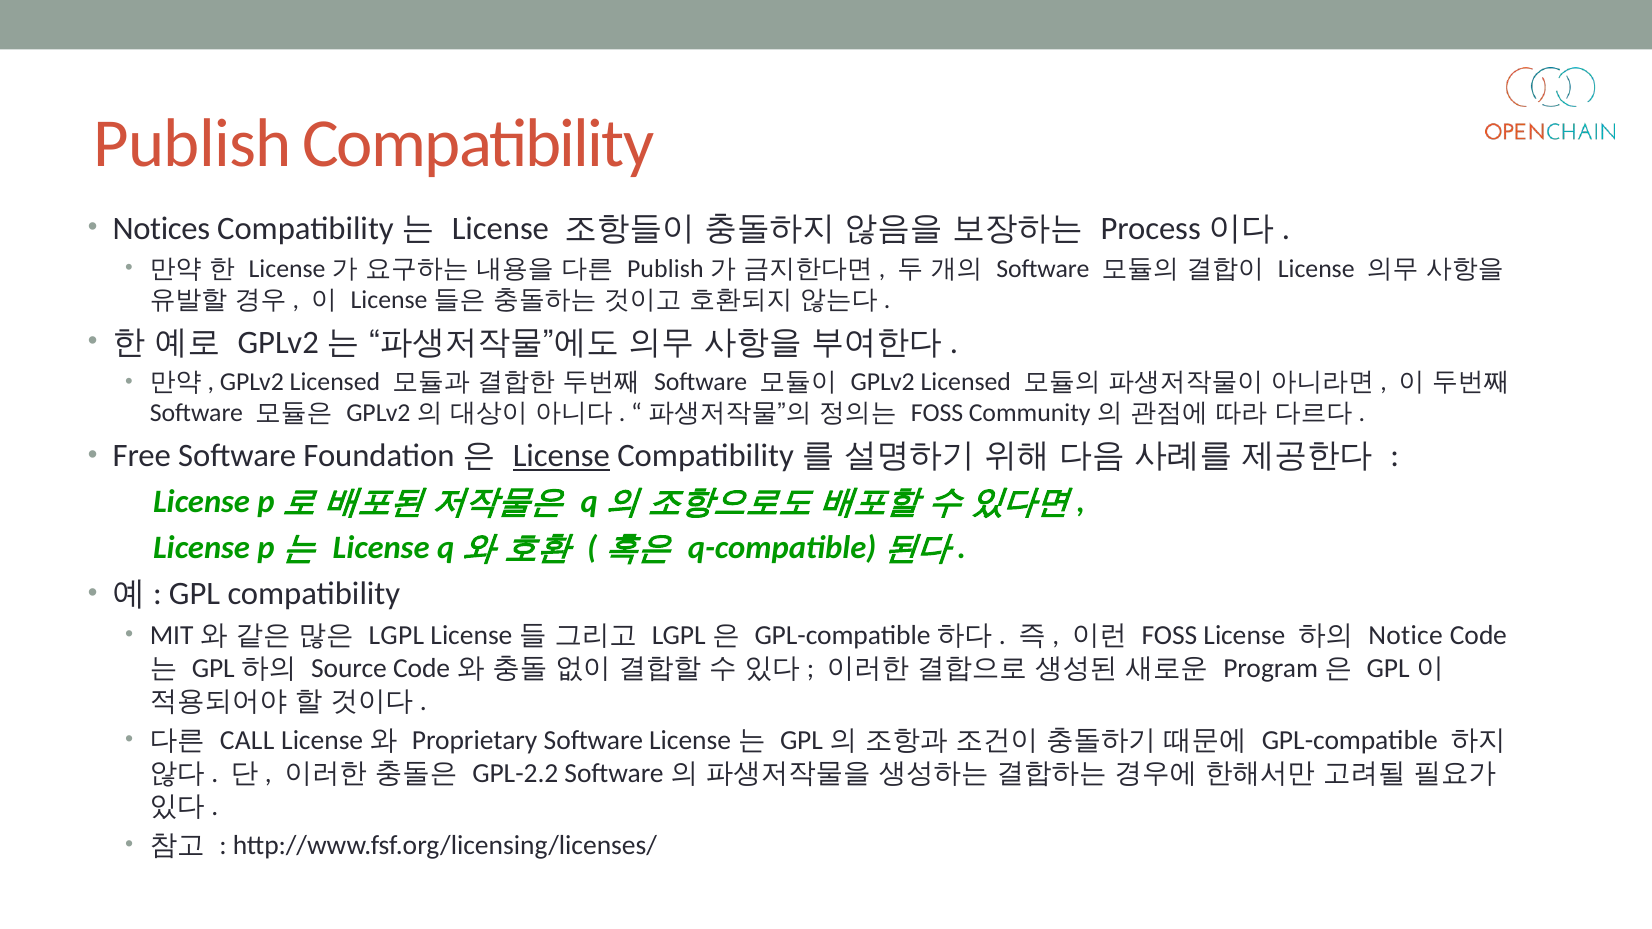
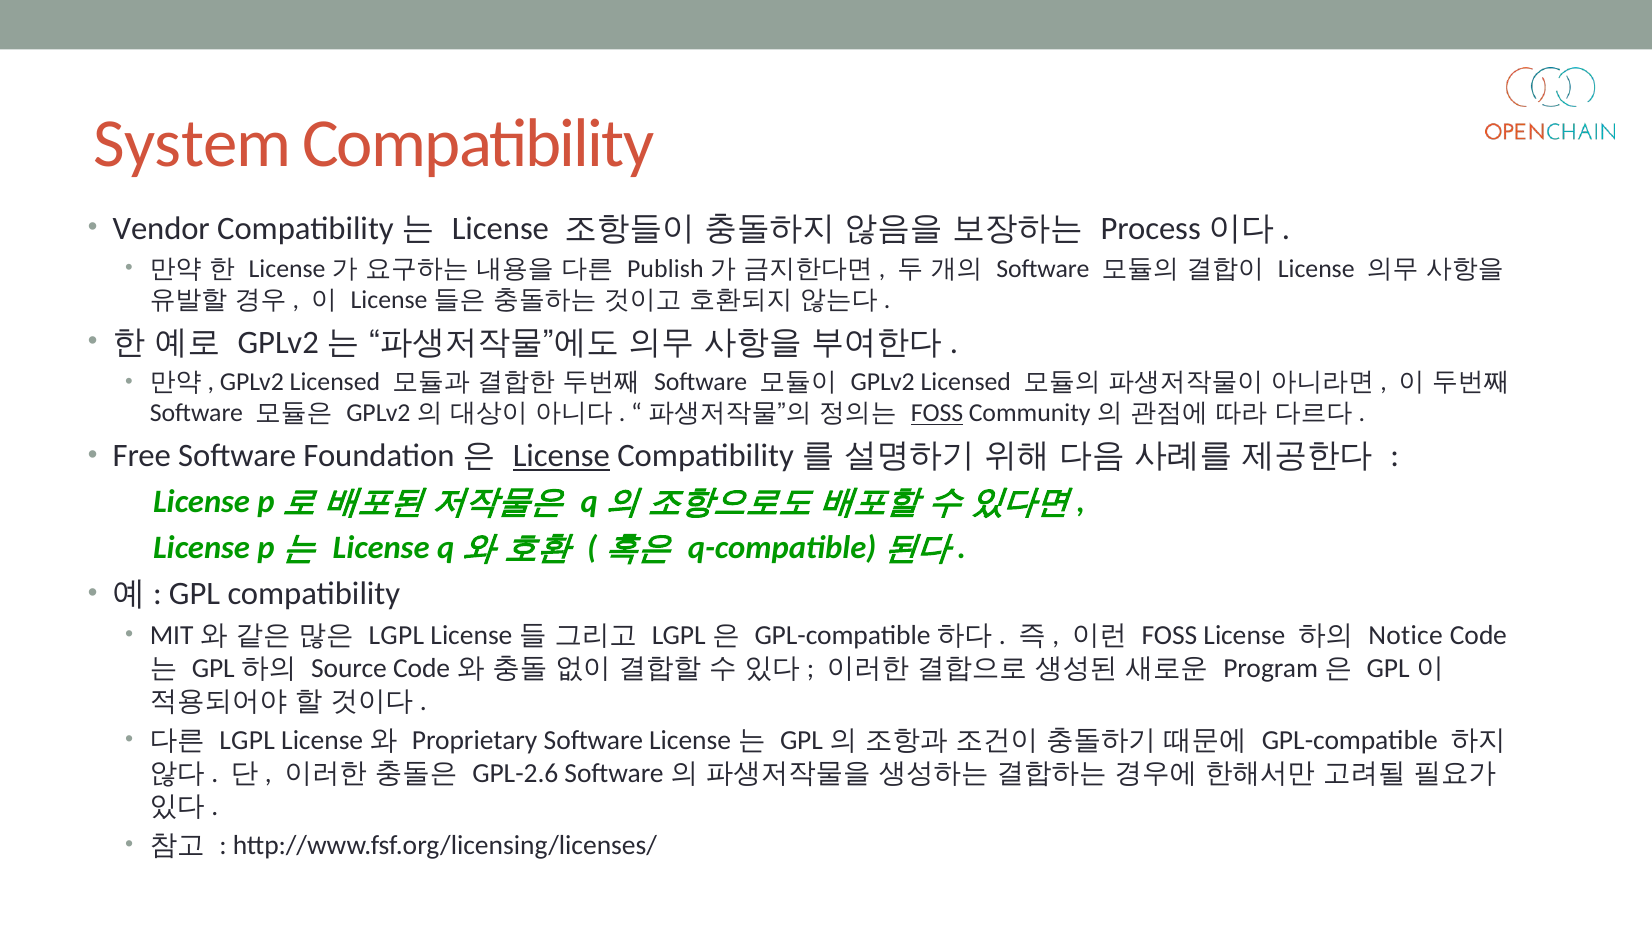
Publish: Publish -> System (193, 144)
Notices: Notices -> Vendor (161, 229)
FOSS underline: none -> present (937, 414)
CALL: CALL -> LGPL (247, 741)
GPL-2.2: GPL-2.2 -> GPL-2.6 (515, 774)
